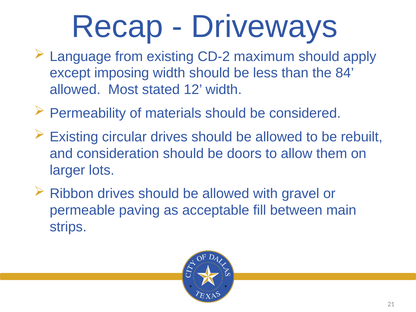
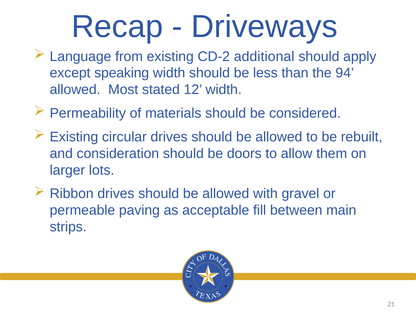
maximum: maximum -> additional (264, 56)
imposing: imposing -> speaking (122, 73)
84: 84 -> 94 (345, 73)
